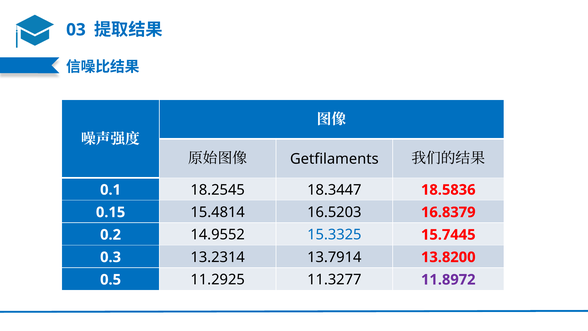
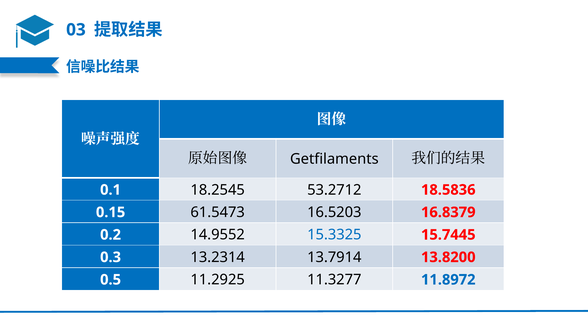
18.3447: 18.3447 -> 53.2712 (334, 190)
15.4814: 15.4814 -> 61.5473 (218, 212)
11.8972 colour: purple -> blue (448, 279)
